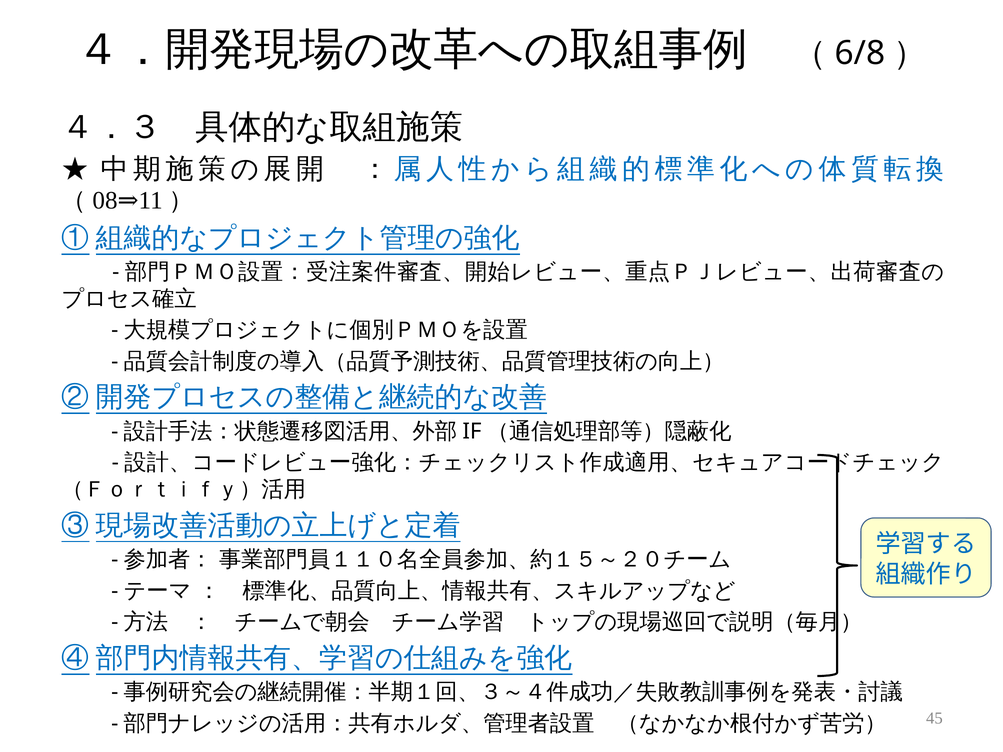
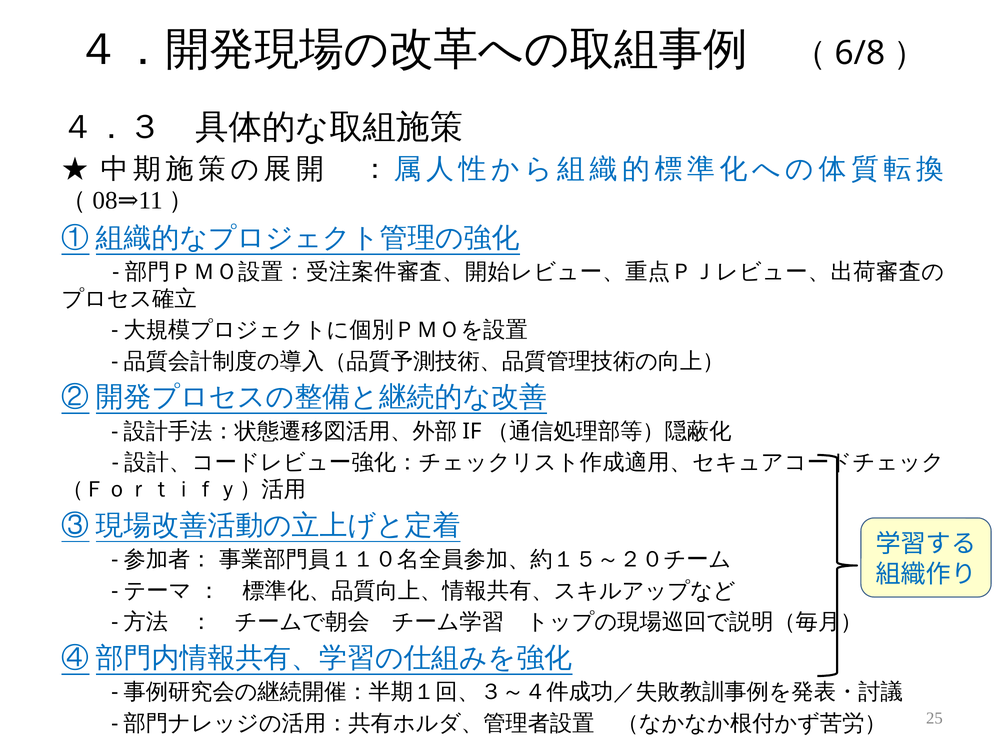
45: 45 -> 25 (934, 718)
